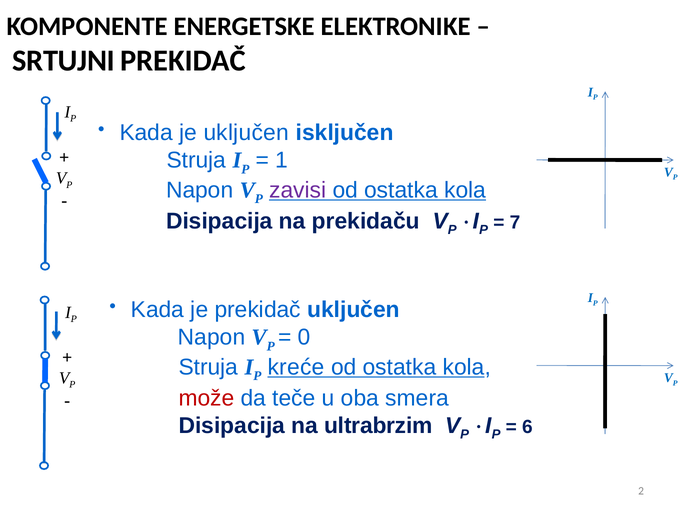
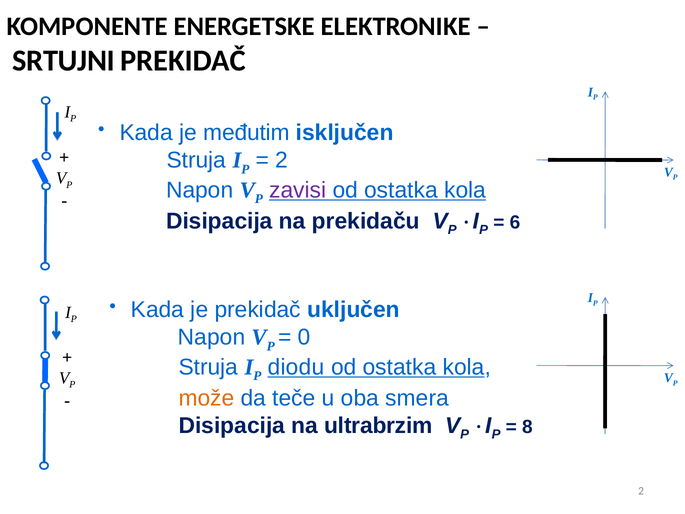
je uključen: uključen -> međutim (246, 133)
1: 1 -> 2 (282, 160)
7: 7 -> 6 (515, 222)
kreće: kreće -> diodu (296, 367)
može colour: red -> orange (206, 398)
6: 6 -> 8 (527, 427)
